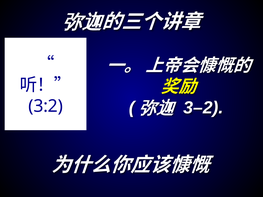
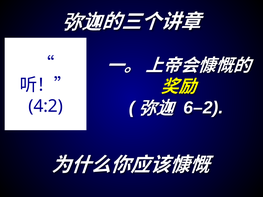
3–2: 3–2 -> 6–2 (203, 108)
3:2: 3:2 -> 4:2 (46, 106)
